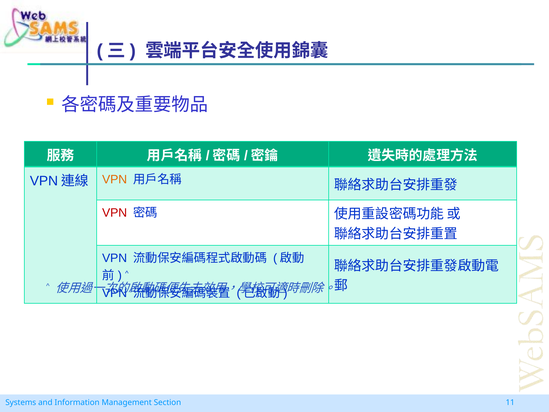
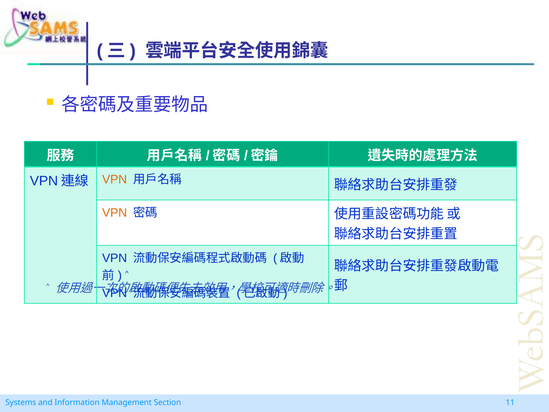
VPN colour: red -> orange (115, 213)
